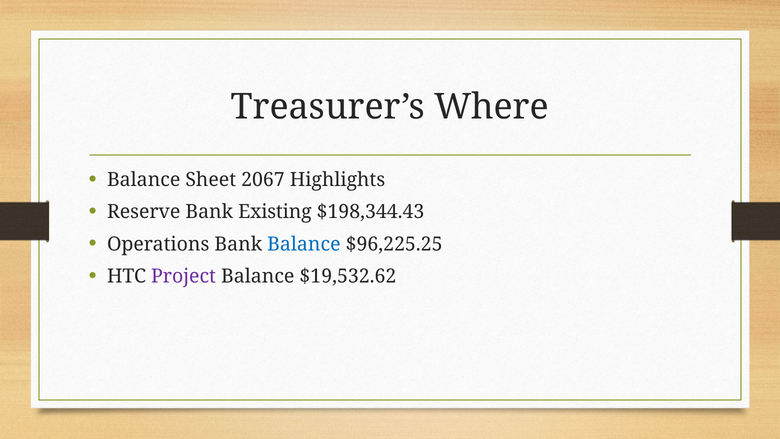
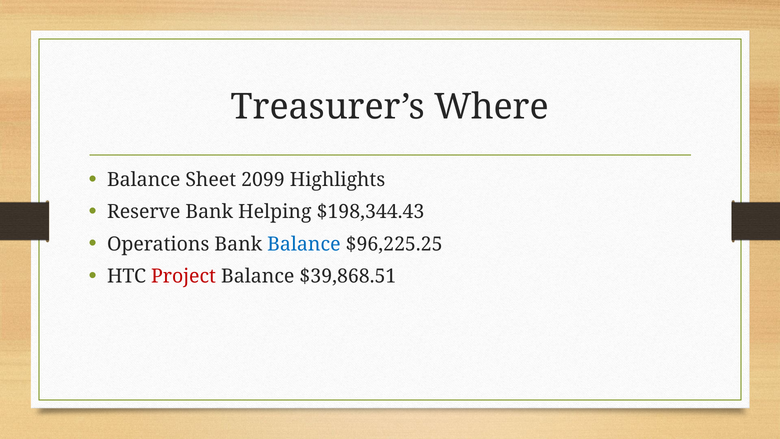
2067: 2067 -> 2099 (263, 180)
Existing: Existing -> Helping (275, 212)
Project colour: purple -> red (184, 276)
$19,532.62: $19,532.62 -> $39,868.51 (348, 276)
